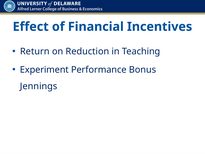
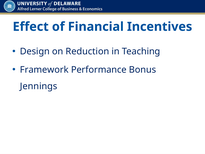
Return: Return -> Design (35, 51)
Experiment: Experiment -> Framework (44, 70)
